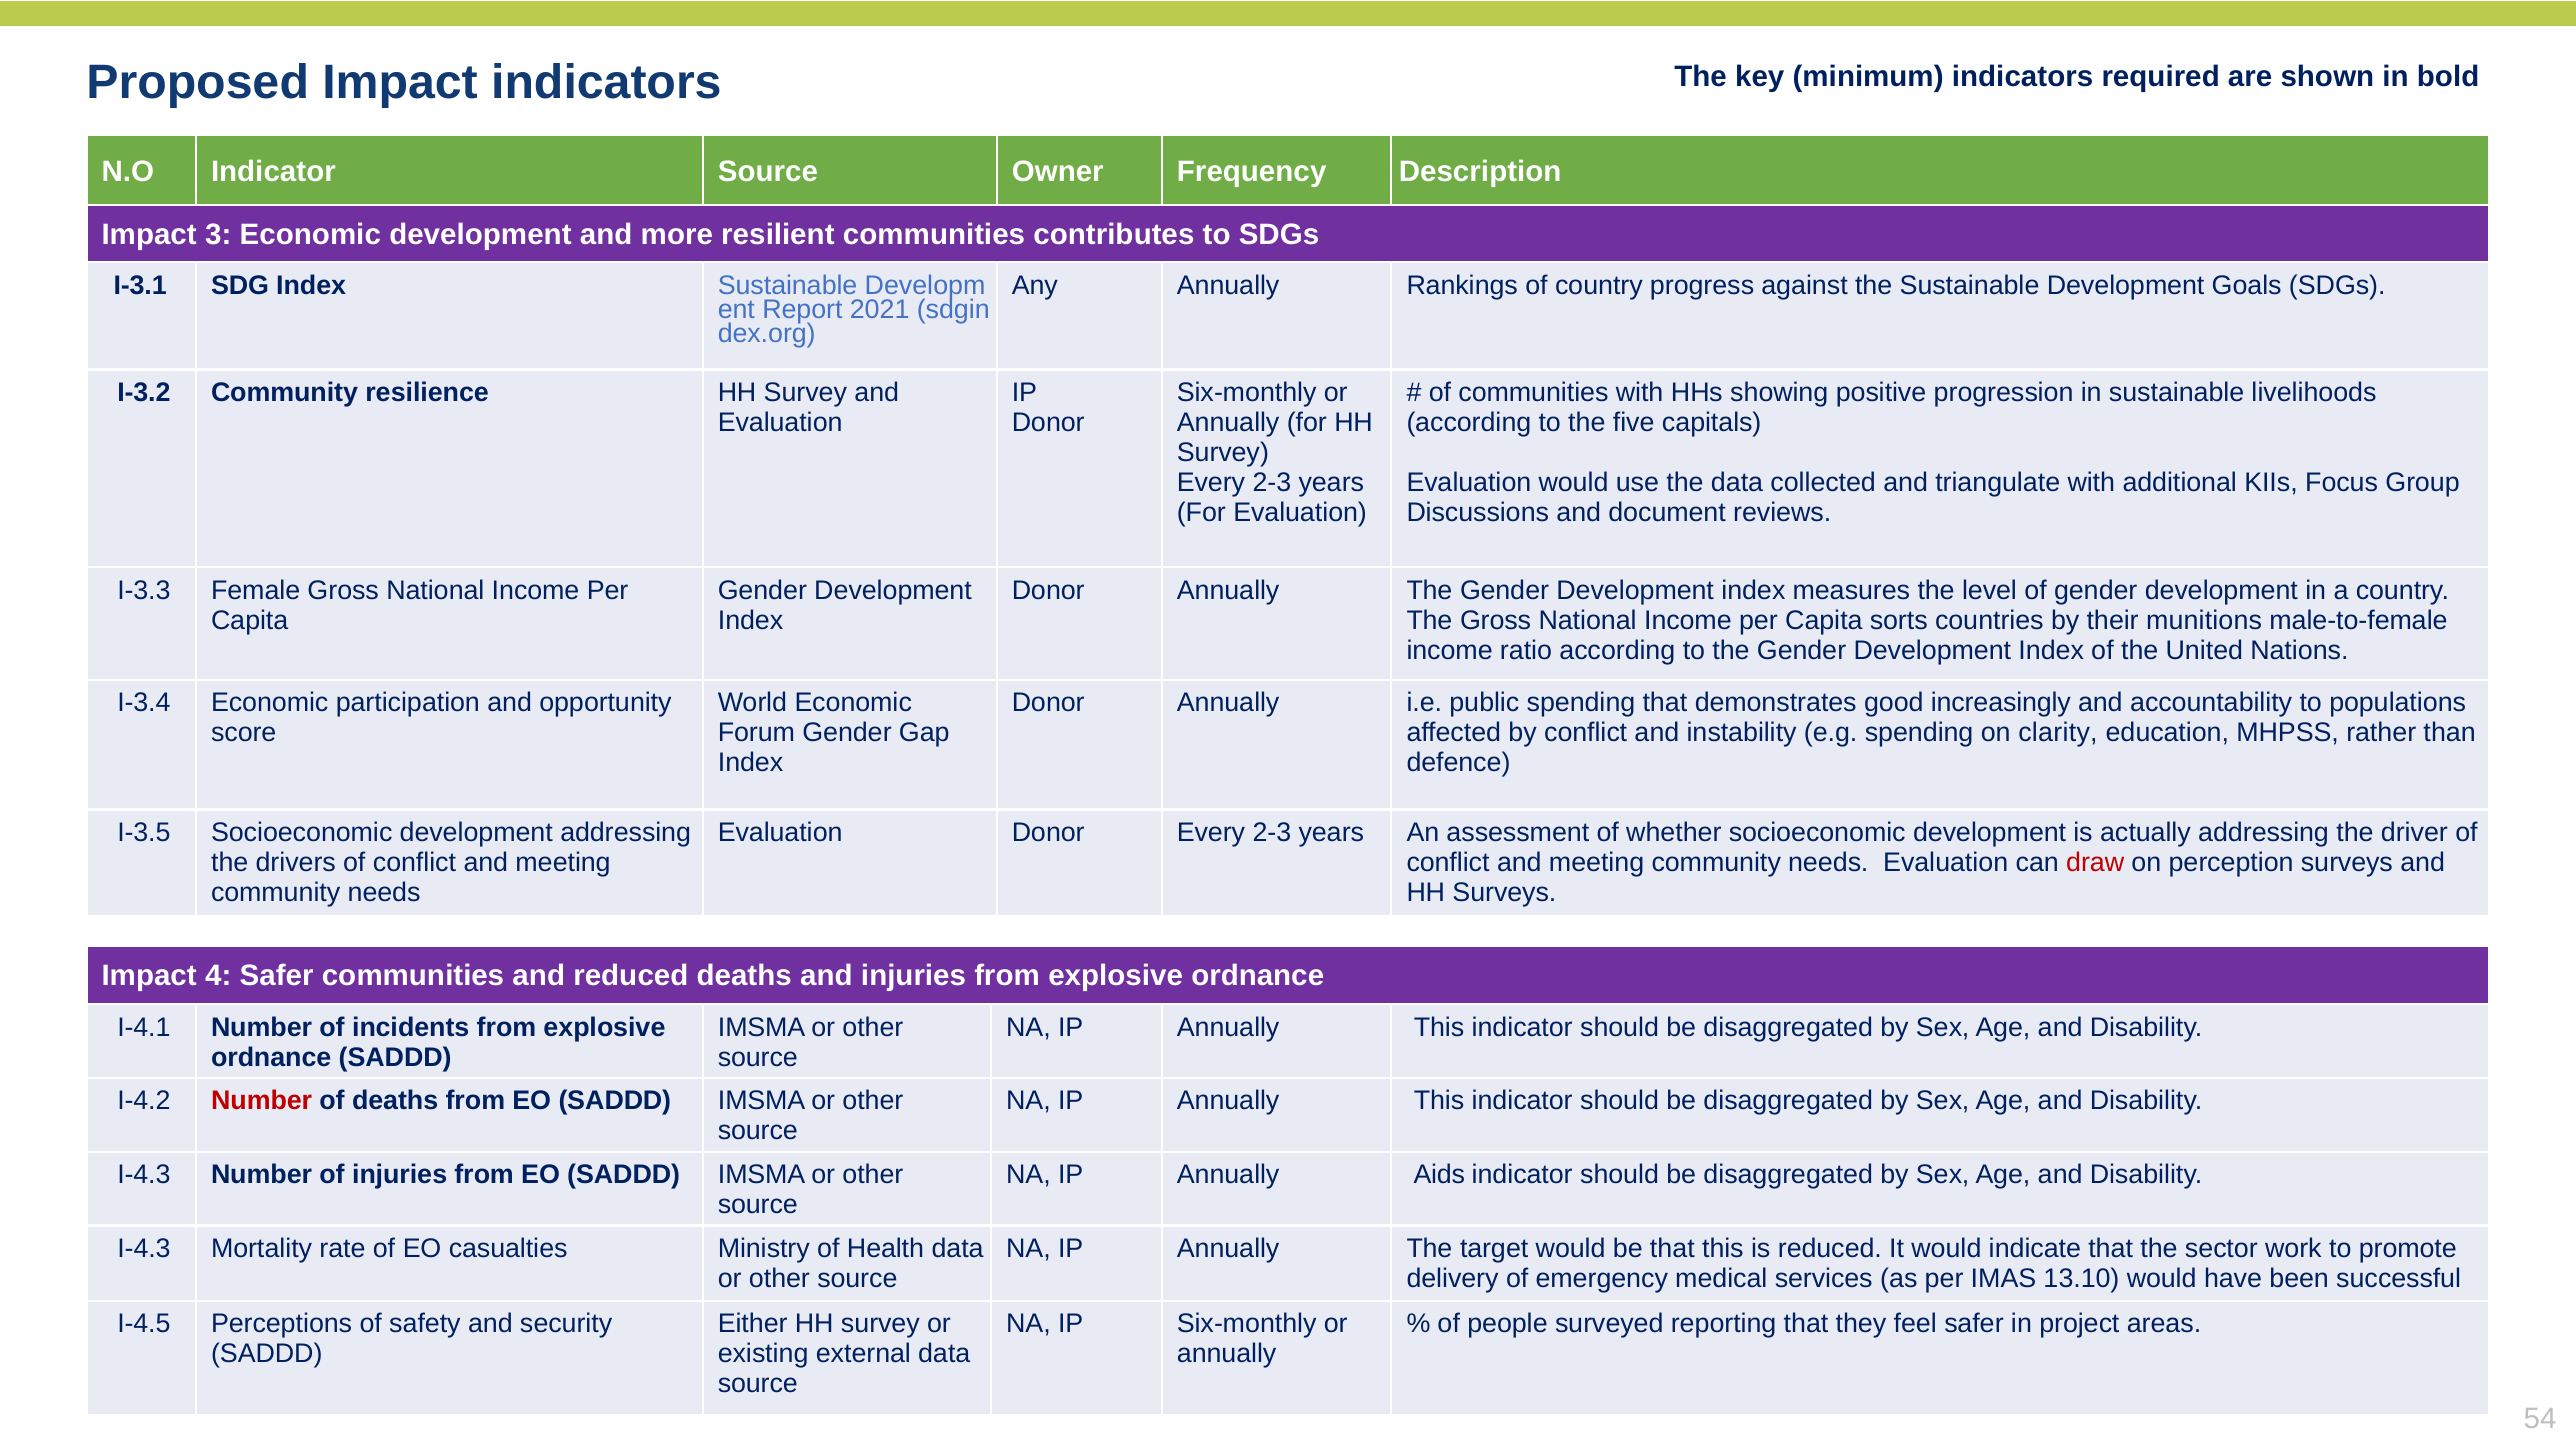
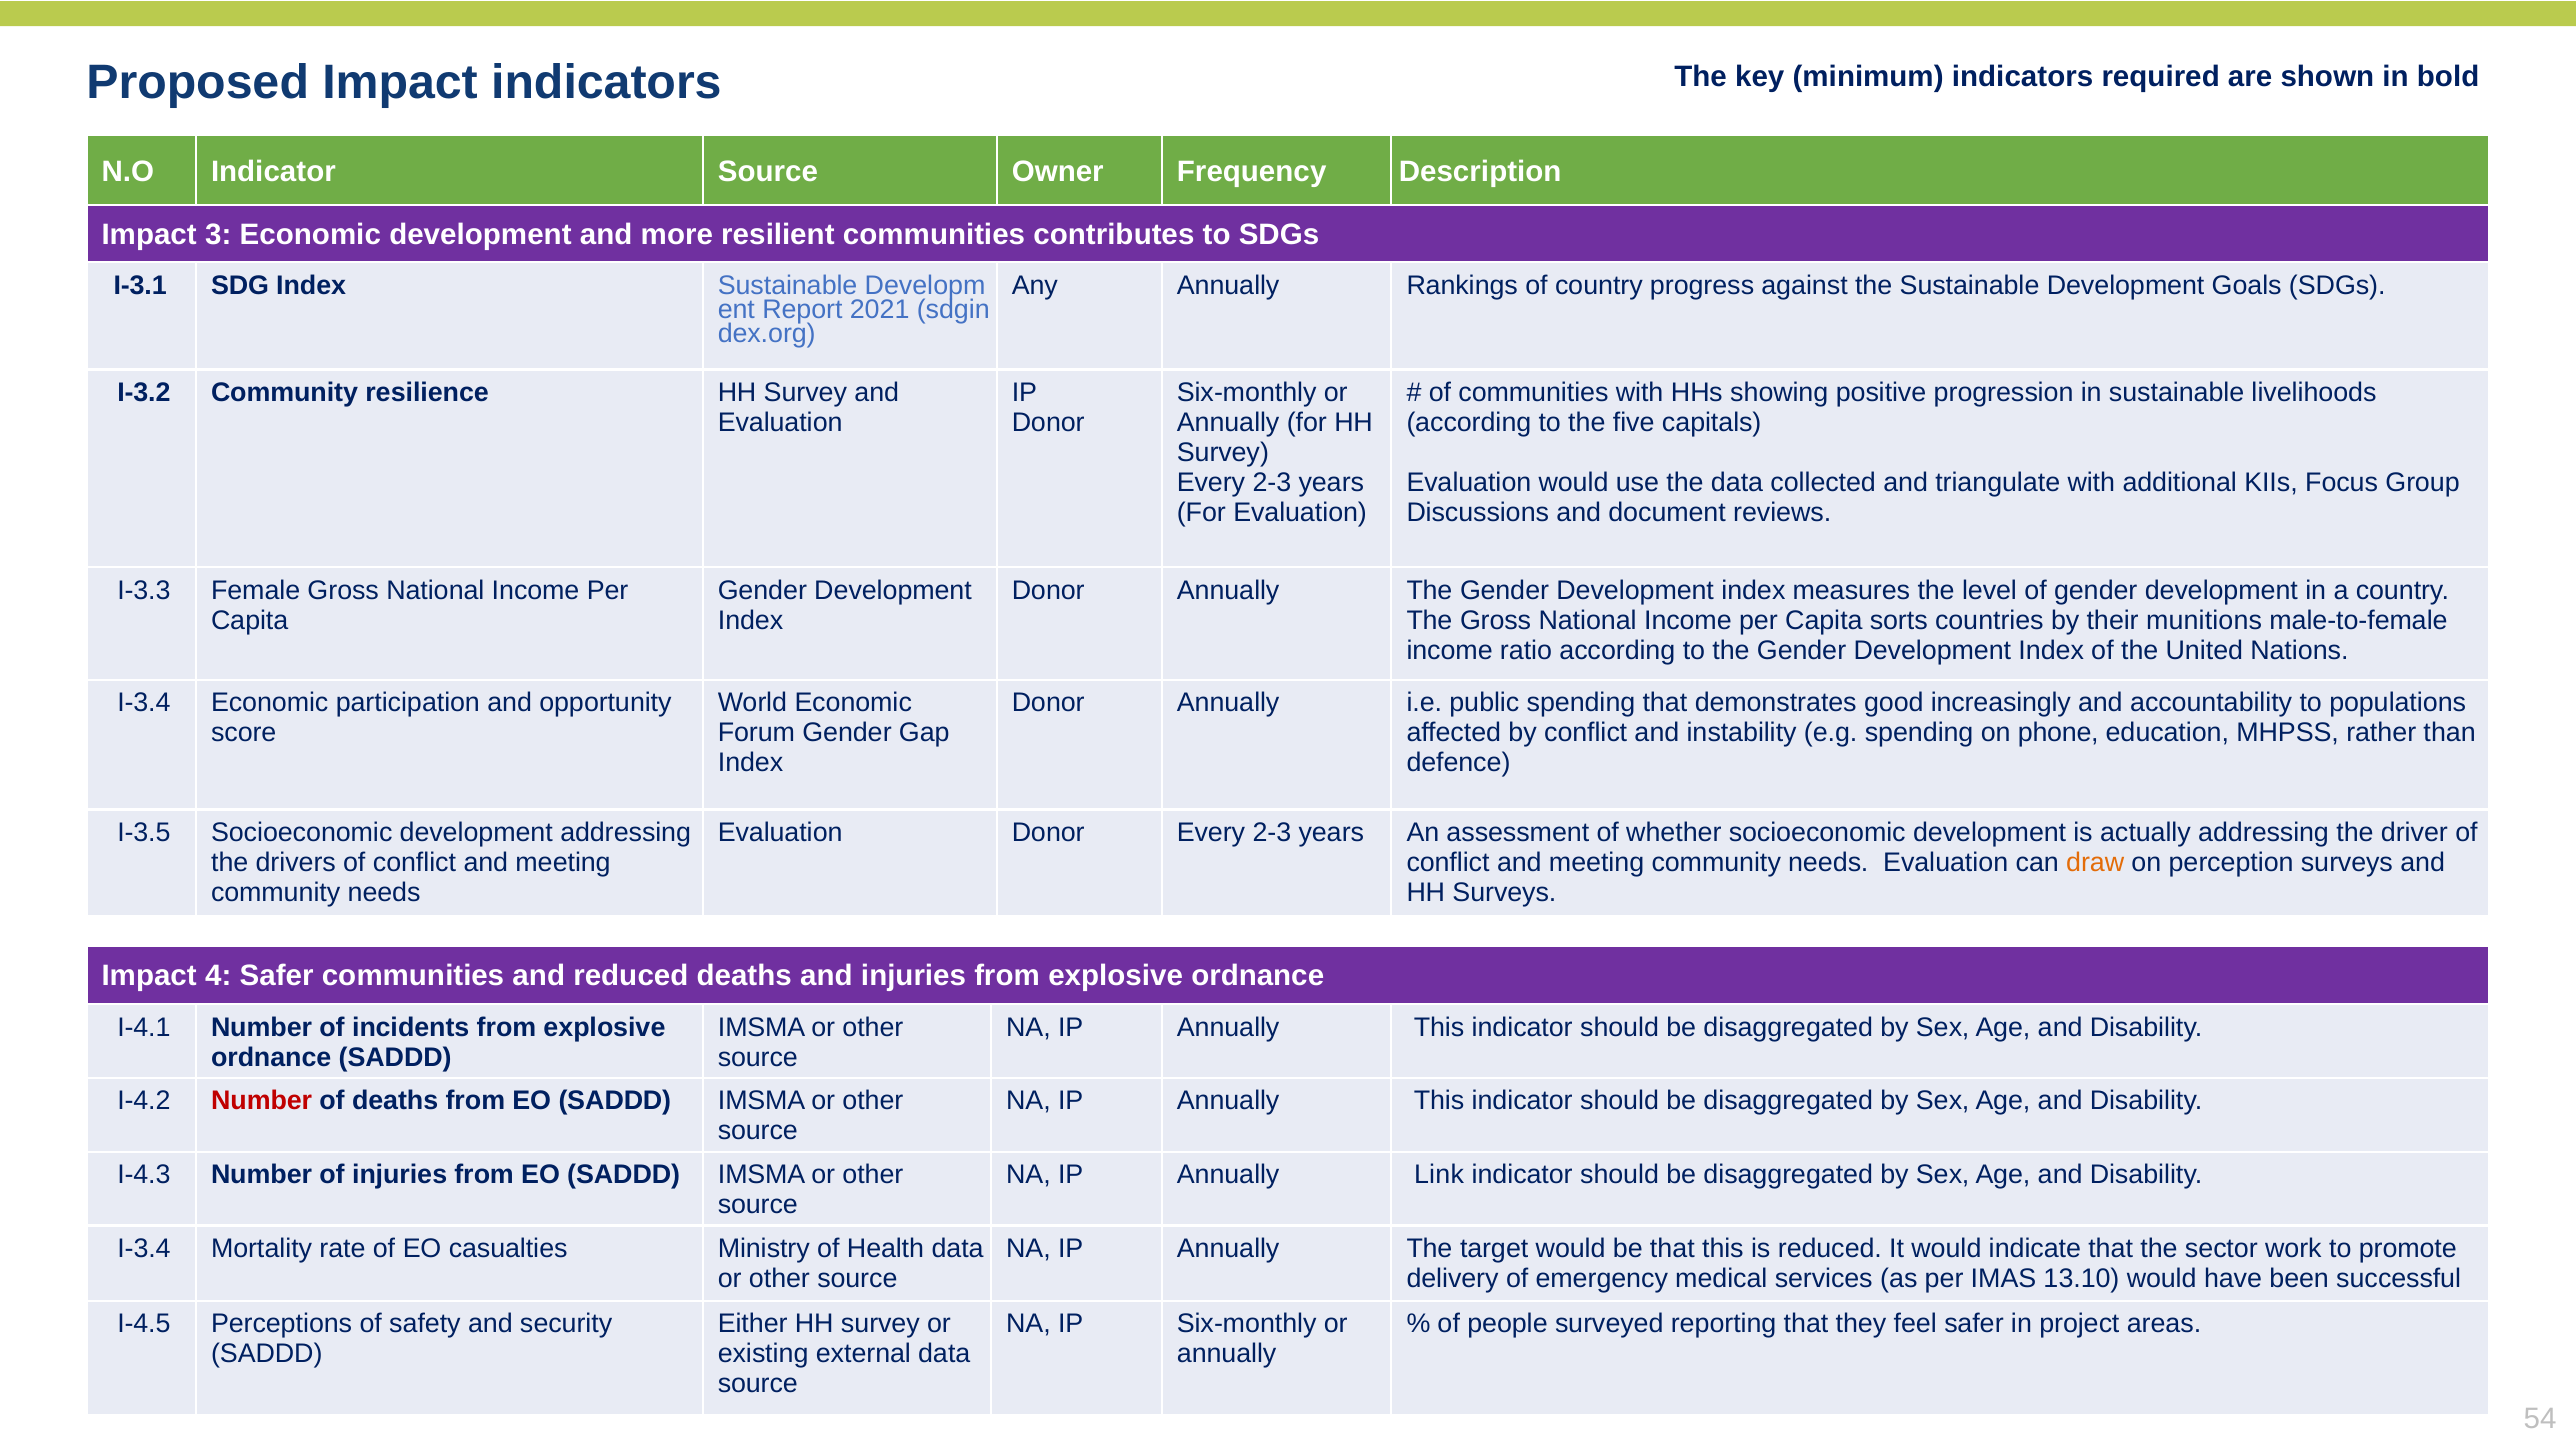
clarity: clarity -> phone (2058, 733)
draw colour: red -> orange (2095, 862)
Aids: Aids -> Link (1439, 1175)
I-4.3: I-4.3 -> I-3.4 (144, 1248)
